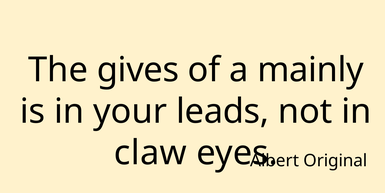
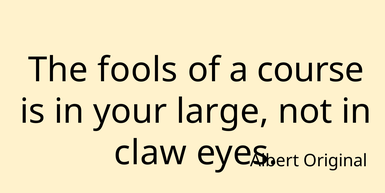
gives: gives -> fools (138, 70)
mainly: mainly -> course (311, 70)
leads: leads -> large (222, 111)
